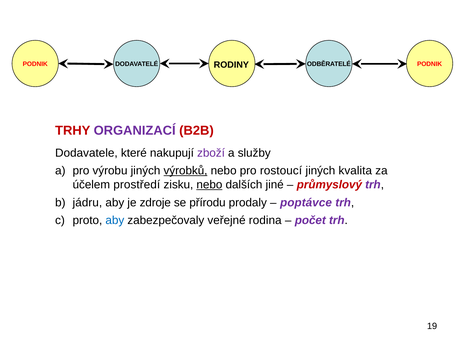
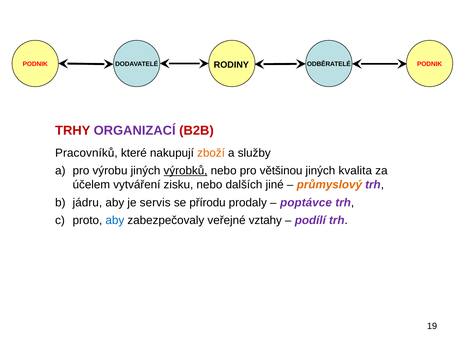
Dodavatele: Dodavatele -> Pracovníků (86, 153)
zboží colour: purple -> orange (211, 153)
rostoucí: rostoucí -> většinou (281, 171)
prostředí: prostředí -> vytváření (137, 185)
nebo underline: present -> none (209, 185)
průmyslový colour: red -> orange (329, 185)
zdroje: zdroje -> servis (155, 202)
rodina: rodina -> vztahy (265, 220)
počet: počet -> podílí (310, 220)
